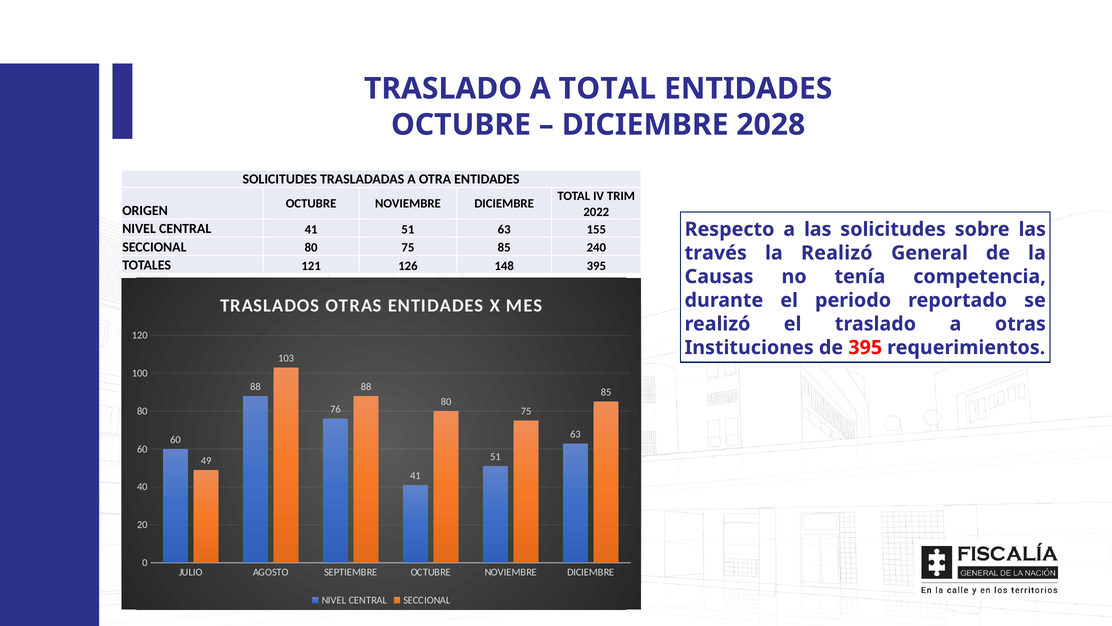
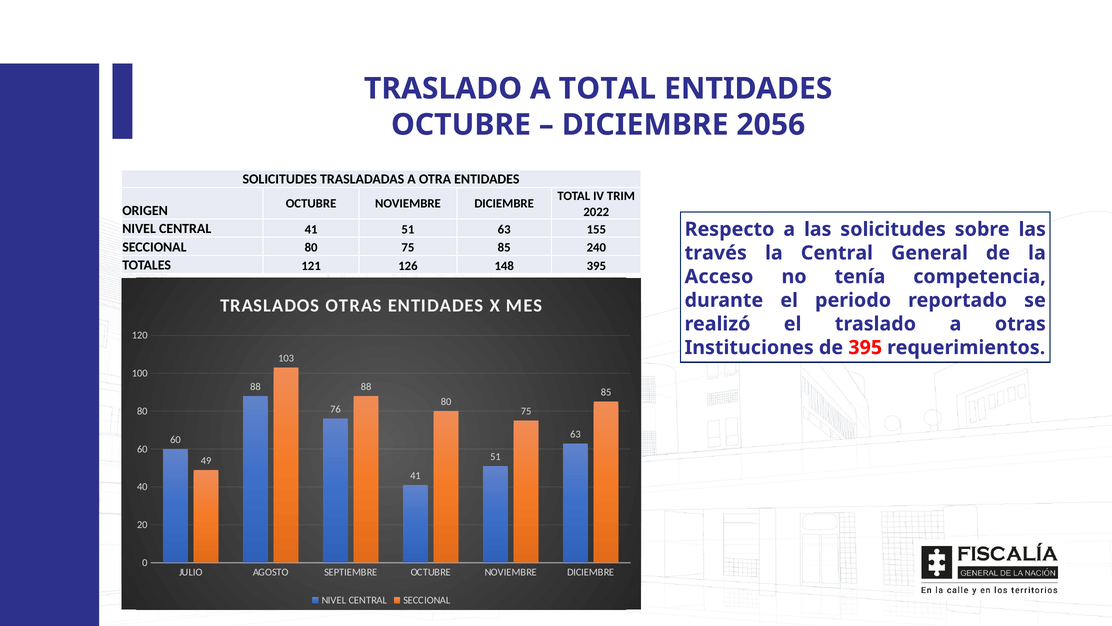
2028: 2028 -> 2056 (771, 125)
la Realizó: Realizó -> Central (837, 253)
Causas: Causas -> Acceso (719, 276)
